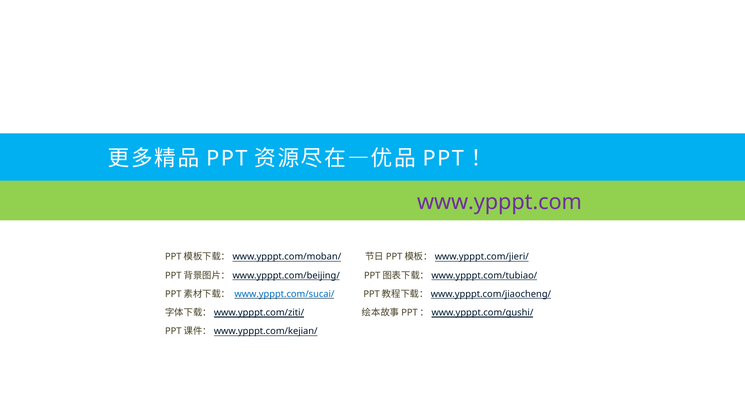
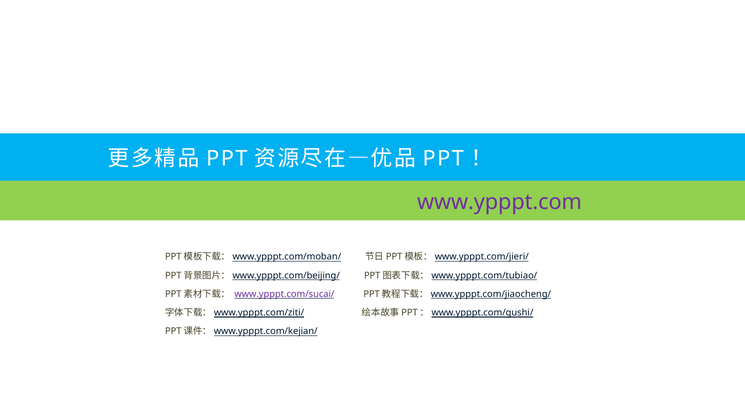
www.ypppt.com/sucai/ colour: blue -> purple (284, 294)
